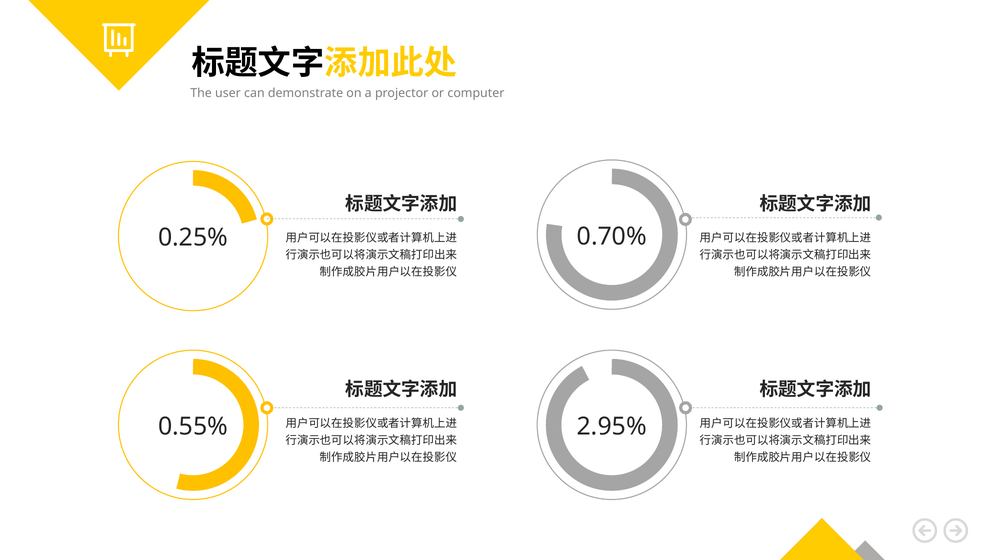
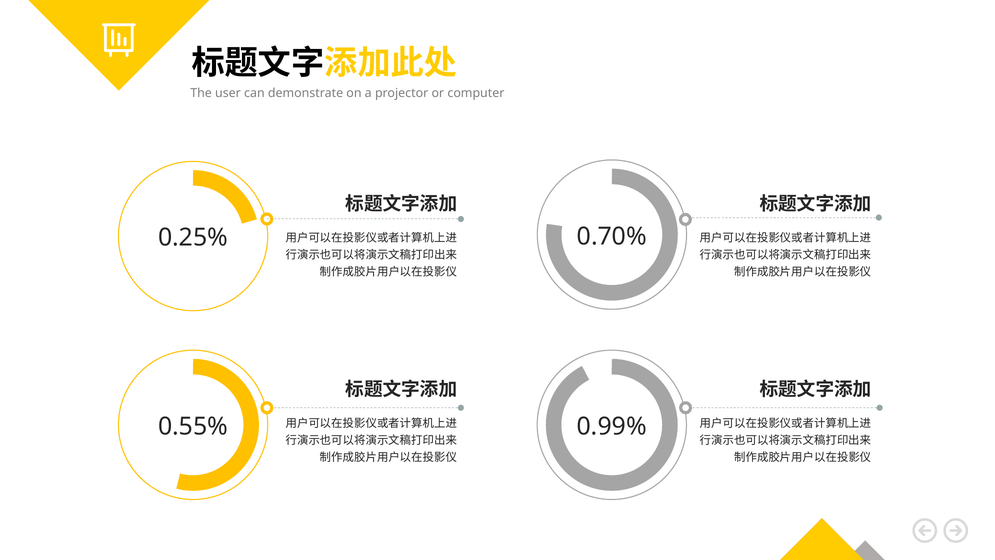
2.95%: 2.95% -> 0.99% (612, 426)
